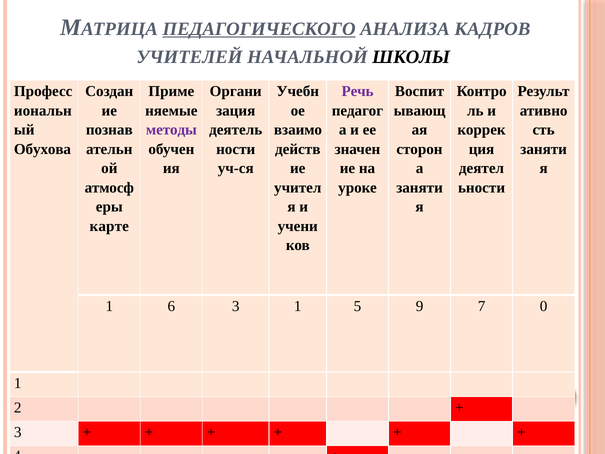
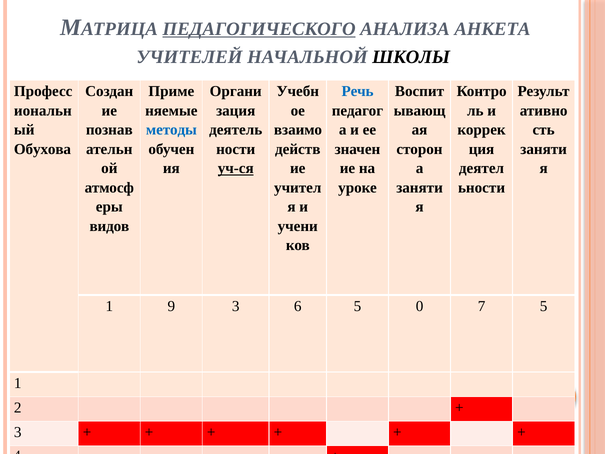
КАДРОВ: КАДРОВ -> АНКЕТА (492, 29)
Речь colour: purple -> blue (358, 91)
методы colour: purple -> blue (171, 130)
уч-ся underline: none -> present (236, 168)
карте: карте -> видов (109, 226)
6: 6 -> 9 (171, 306)
3 1: 1 -> 6 (298, 306)
9: 9 -> 0 (420, 306)
7 0: 0 -> 5 (544, 306)
